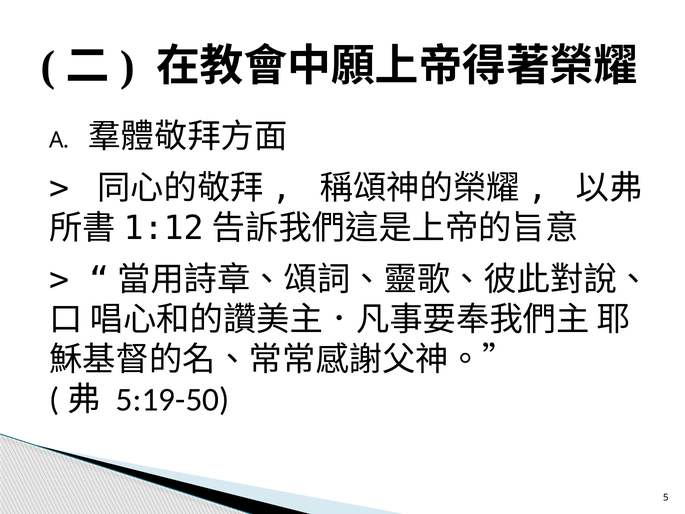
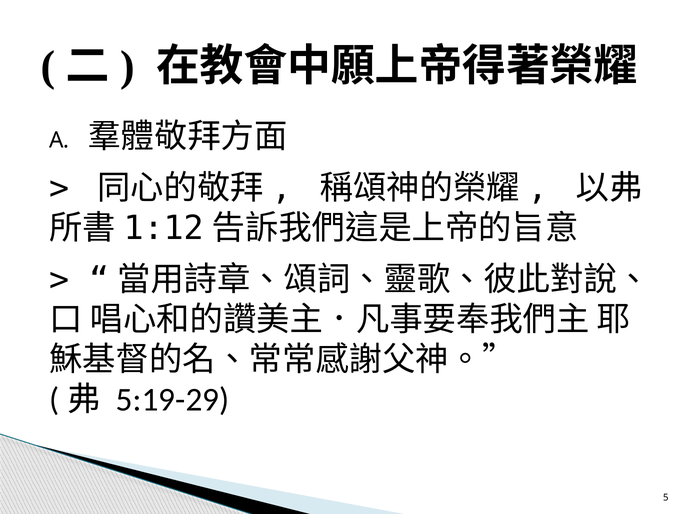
5:19-50: 5:19-50 -> 5:19-29 (173, 399)
